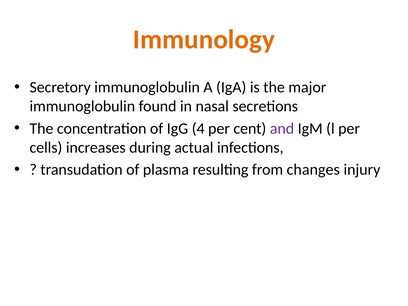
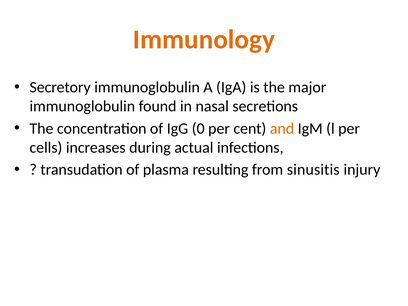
4: 4 -> 0 (198, 129)
and colour: purple -> orange (282, 129)
changes: changes -> sinusitis (313, 170)
